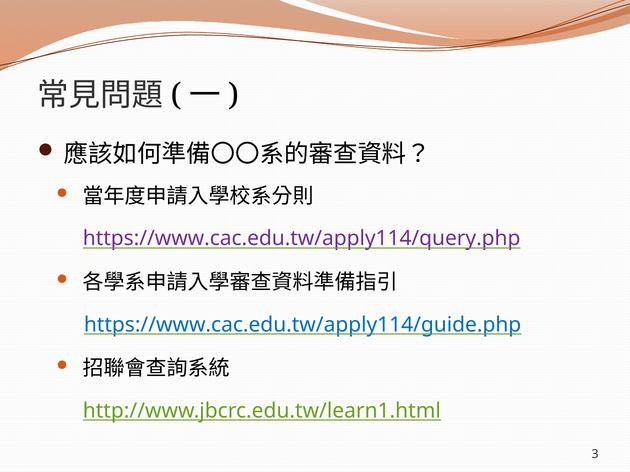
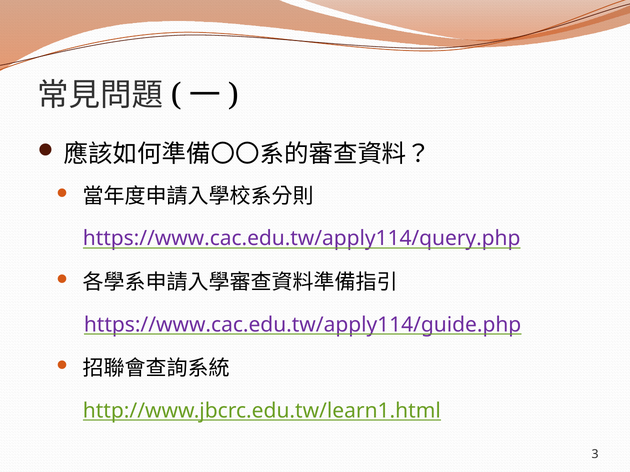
https://www.cac.edu.tw/apply114/guide.php colour: blue -> purple (303, 325)
